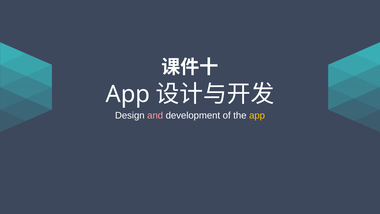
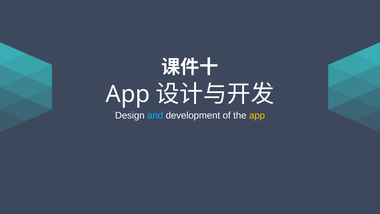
and colour: pink -> light blue (155, 115)
